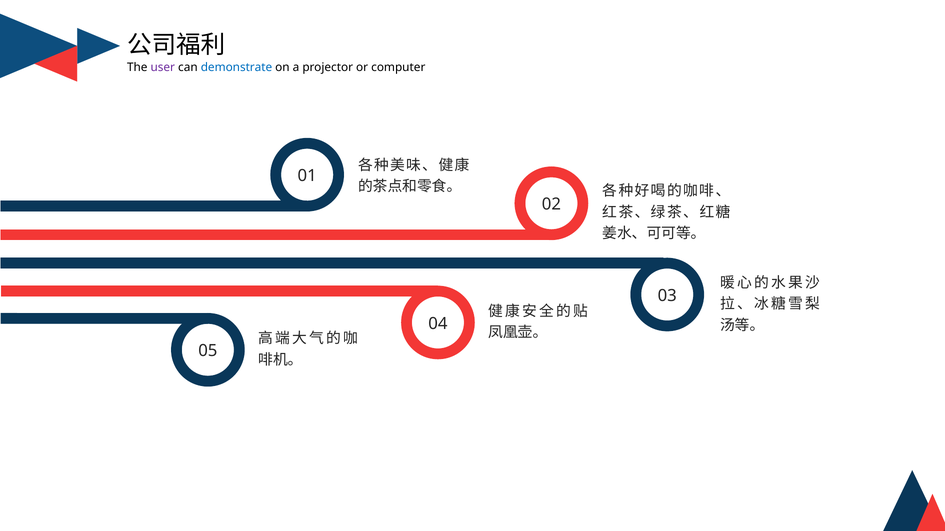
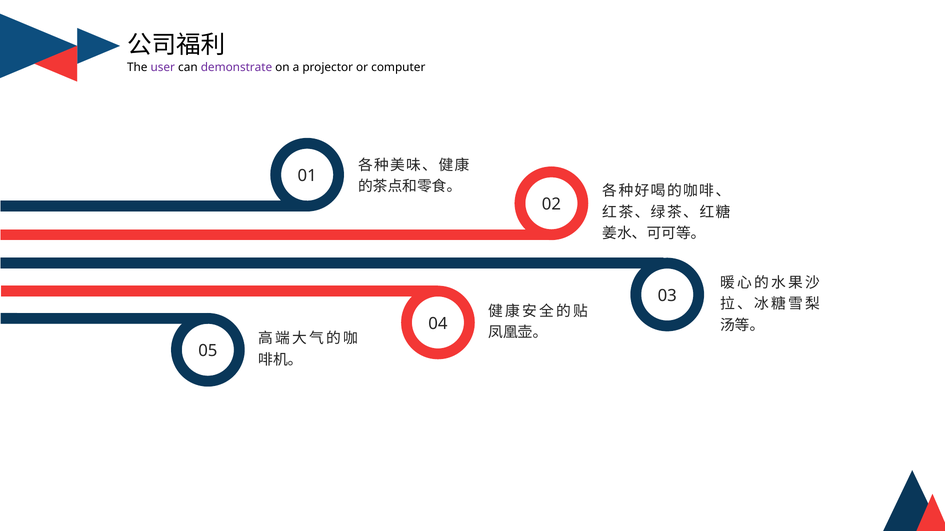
demonstrate colour: blue -> purple (236, 68)
